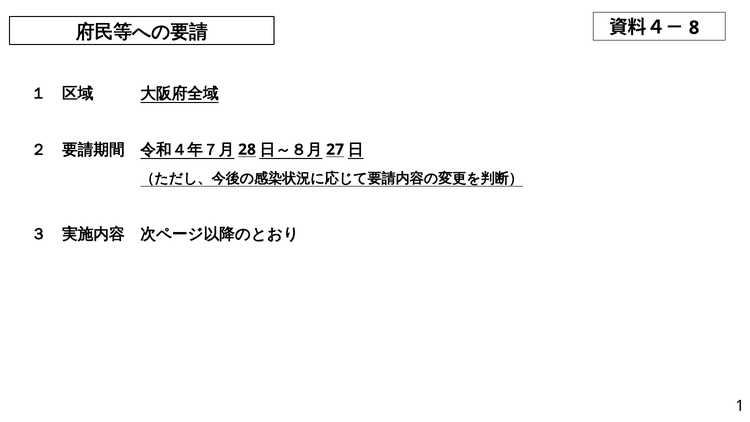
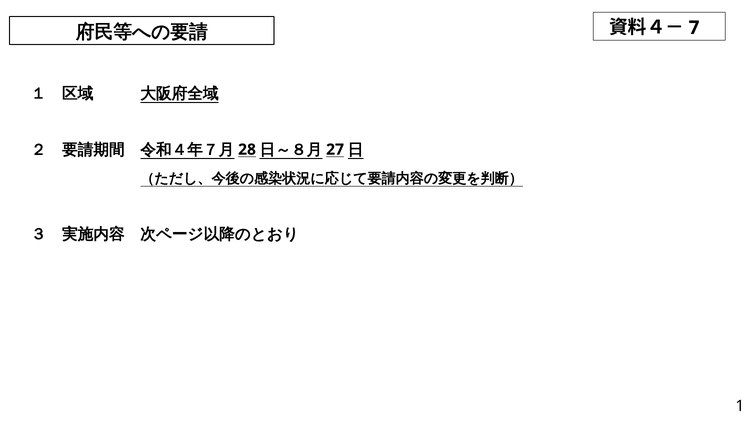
8: 8 -> 7 (694, 28)
